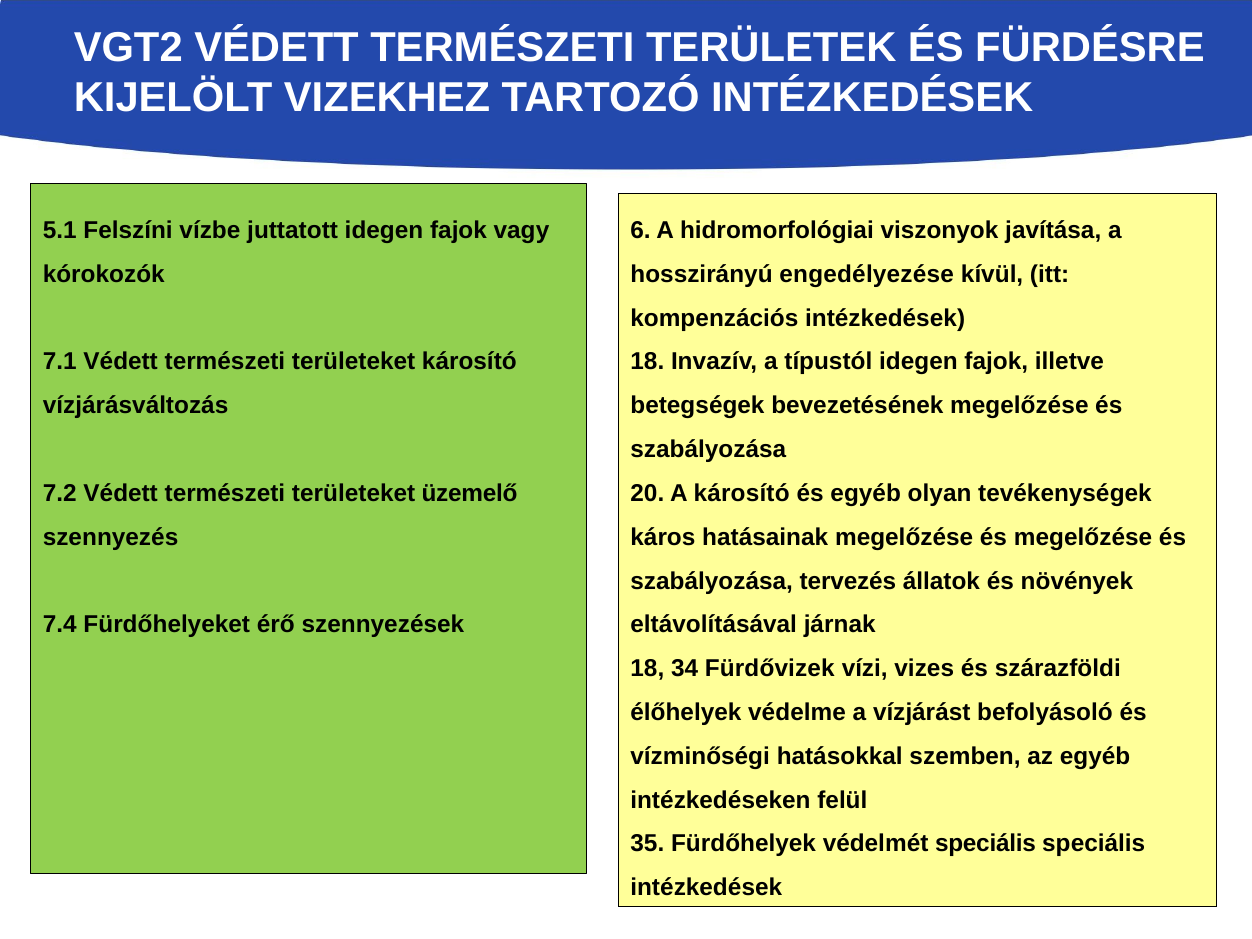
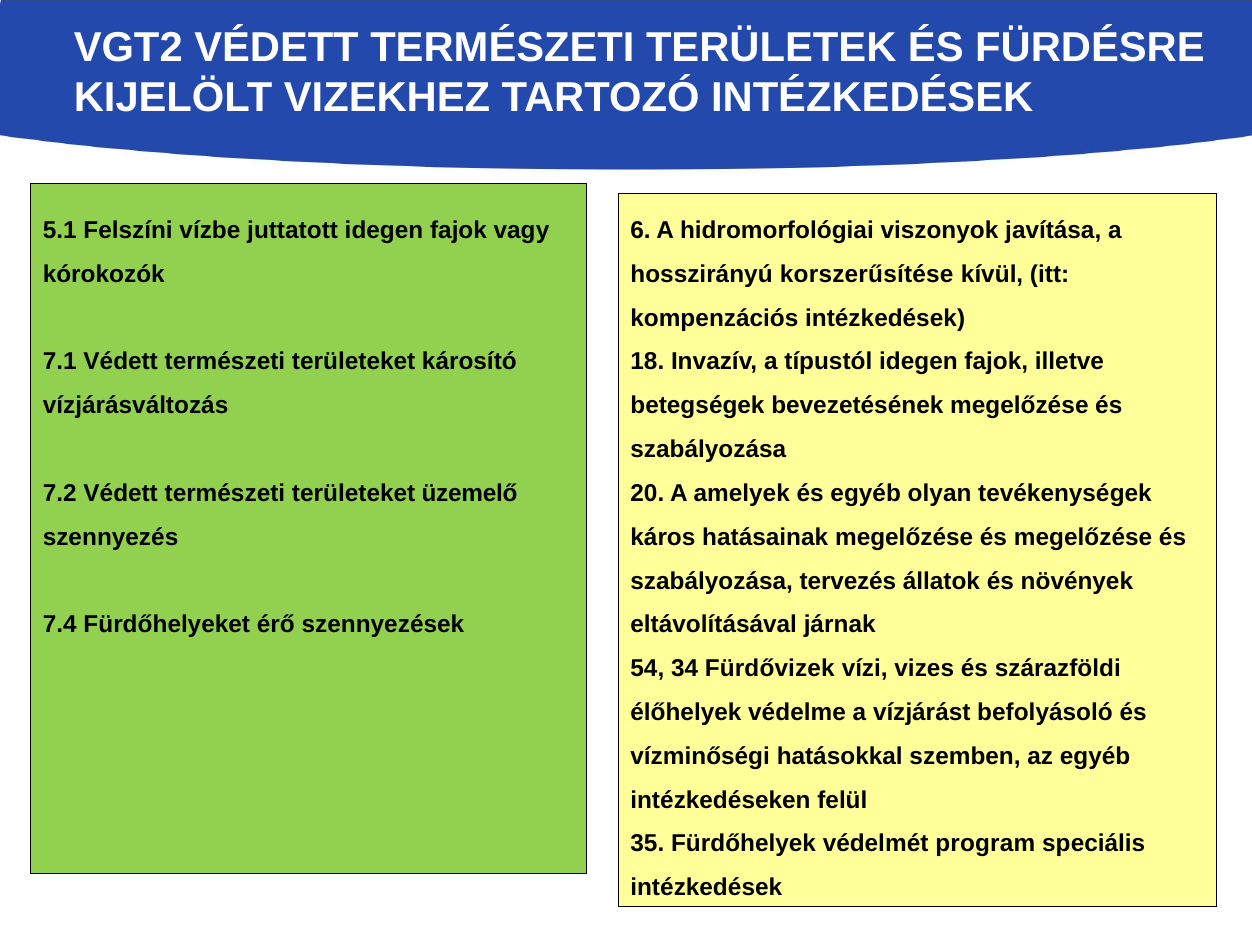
engedélyezése: engedélyezése -> korszerűsítése (867, 274)
A károsító: károsító -> amelyek (742, 493)
18: 18 -> 54 (647, 669)
védelmét speciális: speciális -> program (985, 844)
